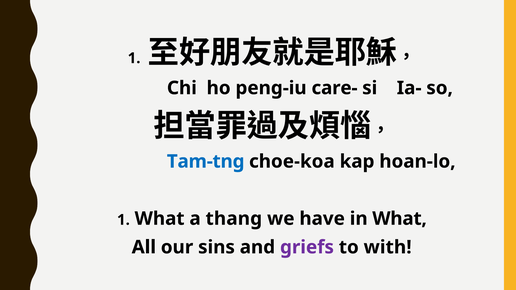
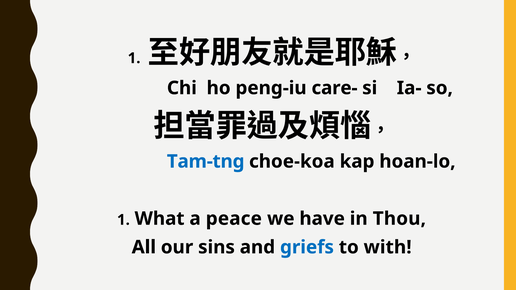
thang: thang -> peace (234, 219)
in What: What -> Thou (399, 219)
griefs colour: purple -> blue (307, 247)
